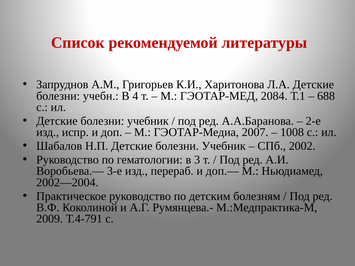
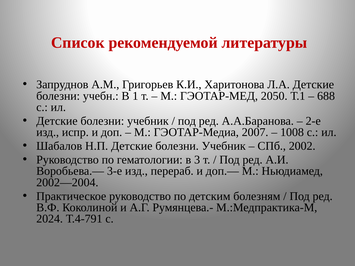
4: 4 -> 1 (135, 96)
2084: 2084 -> 2050 (274, 96)
2009: 2009 -> 2024 (50, 219)
